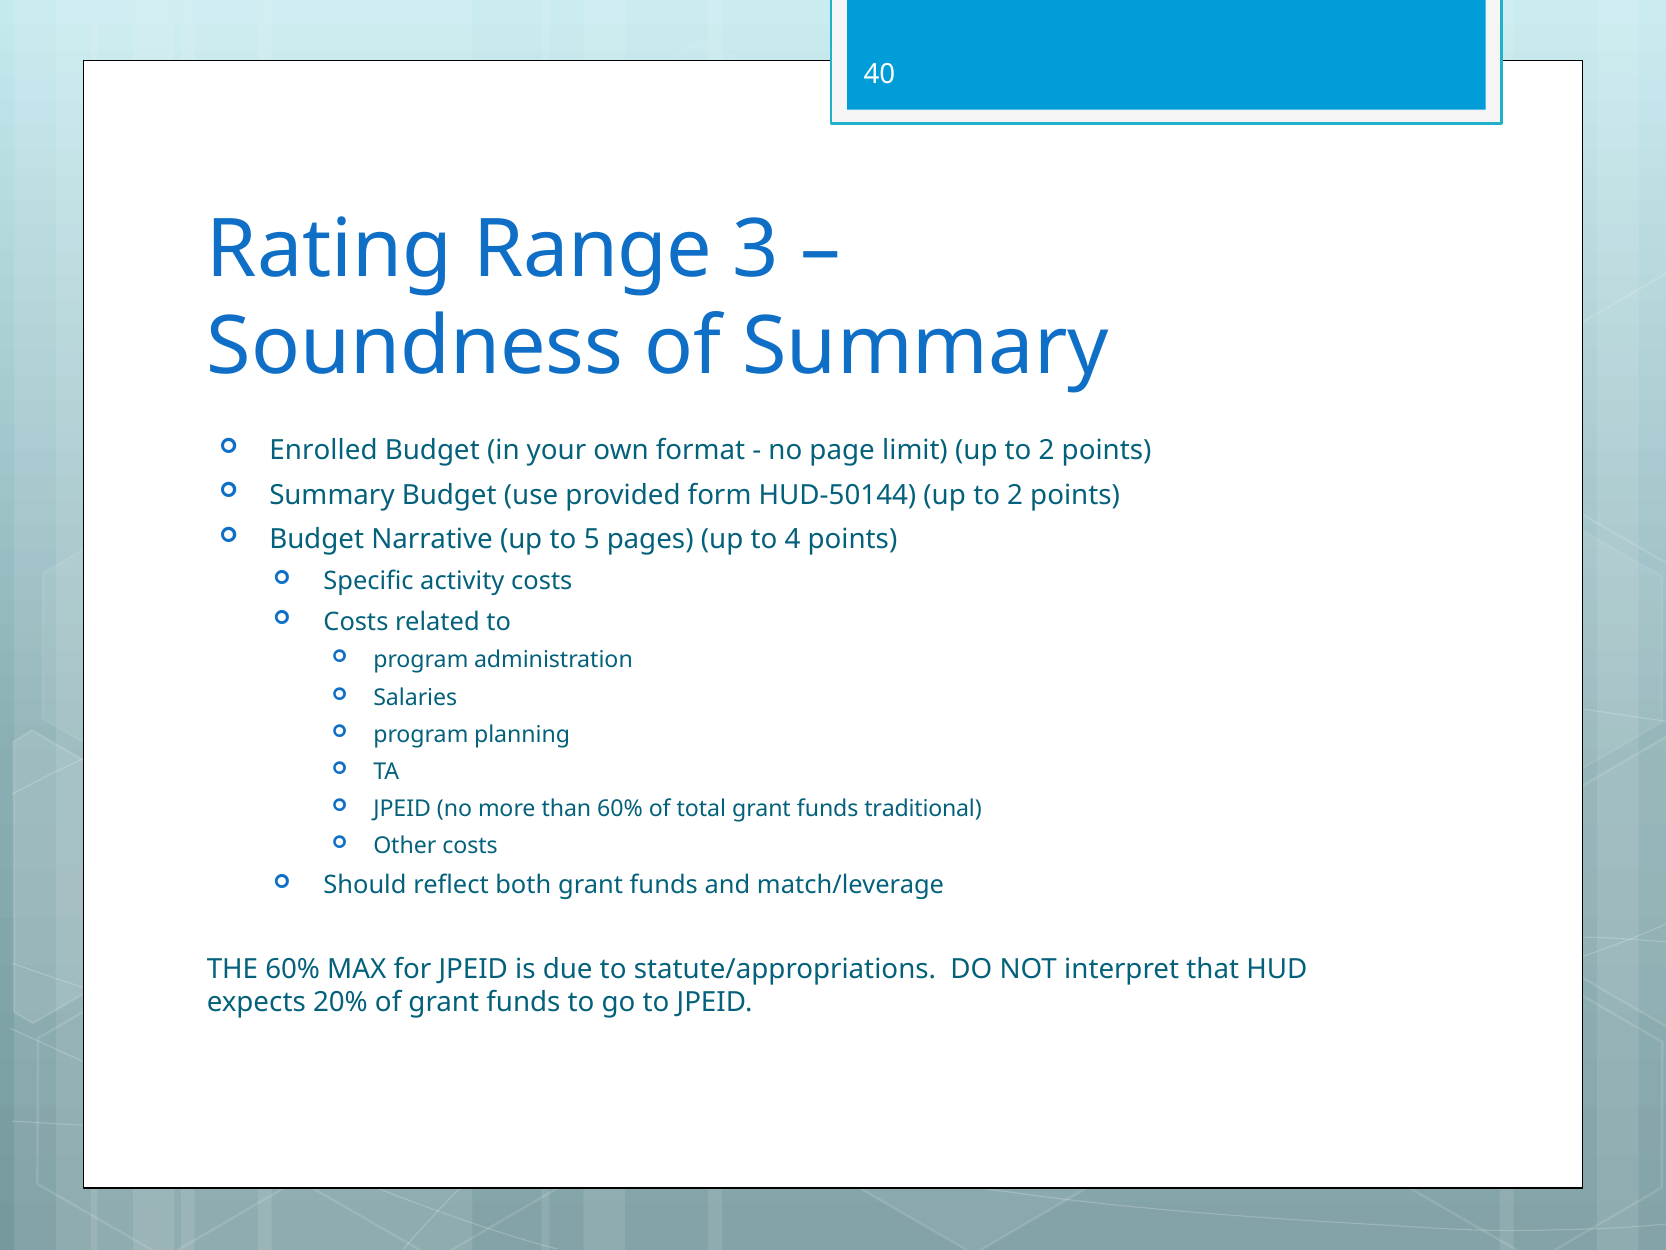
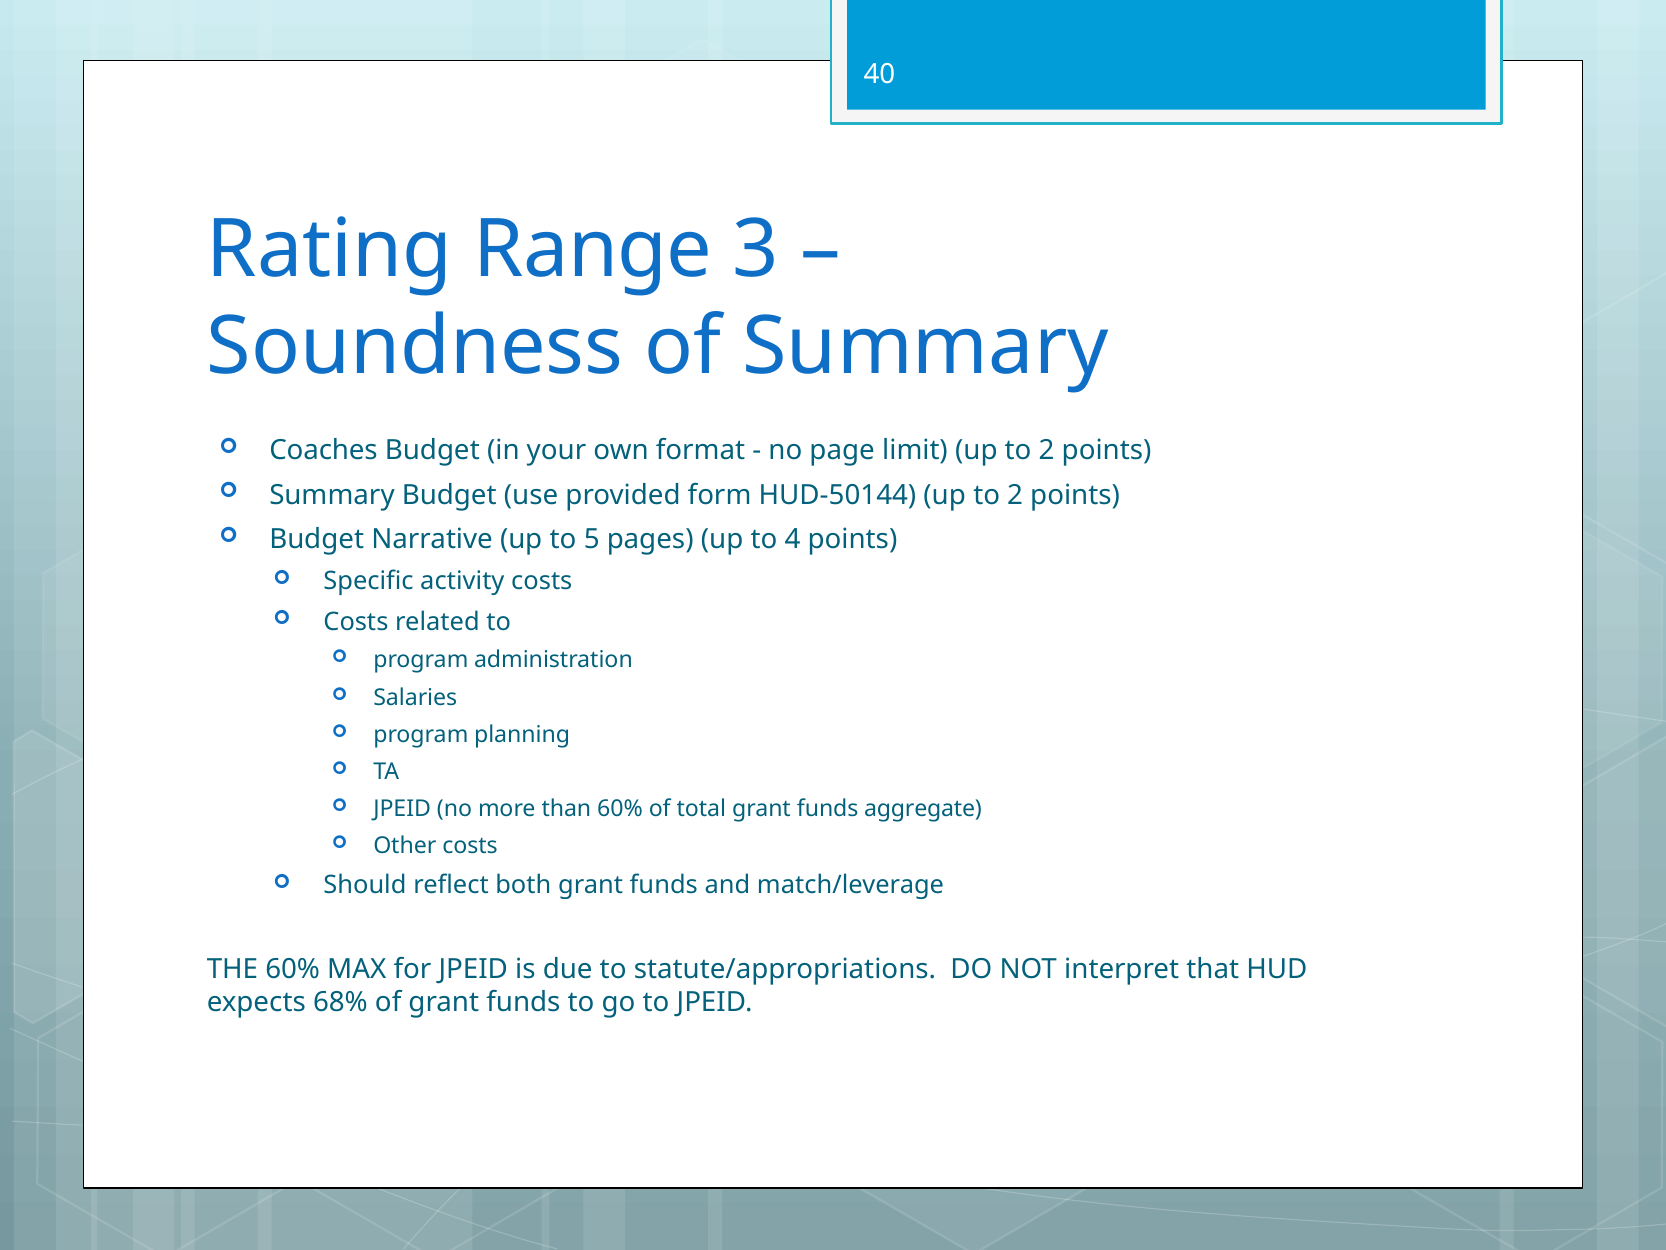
Enrolled: Enrolled -> Coaches (324, 450)
traditional: traditional -> aggregate (923, 808)
20%: 20% -> 68% (340, 1002)
